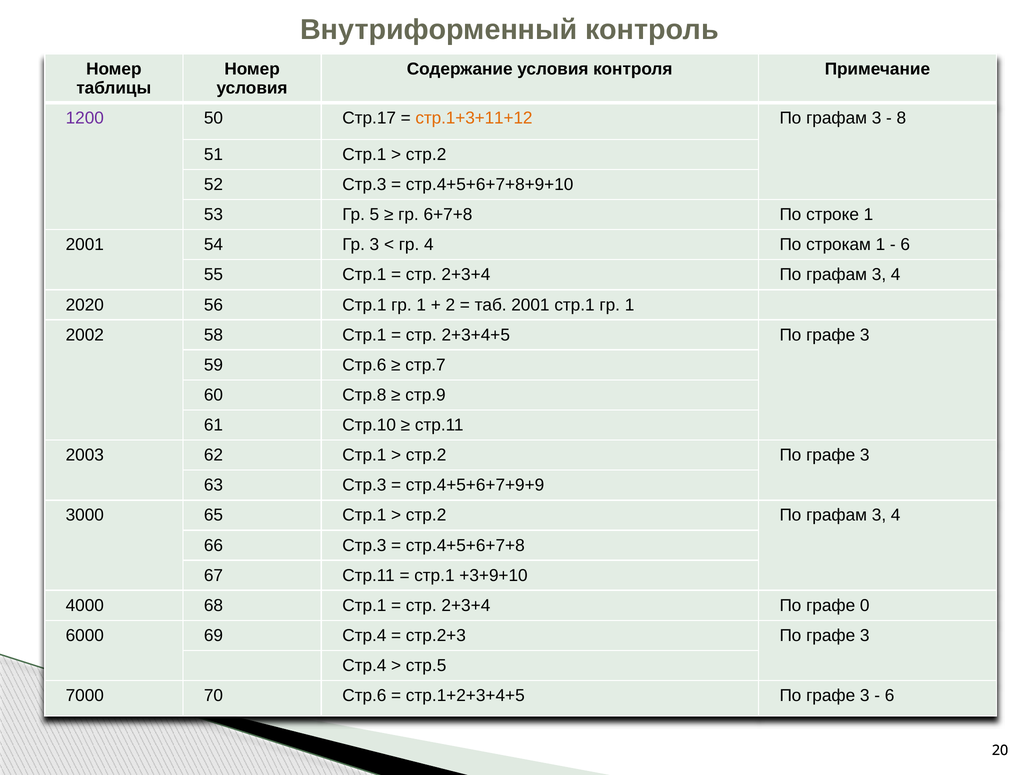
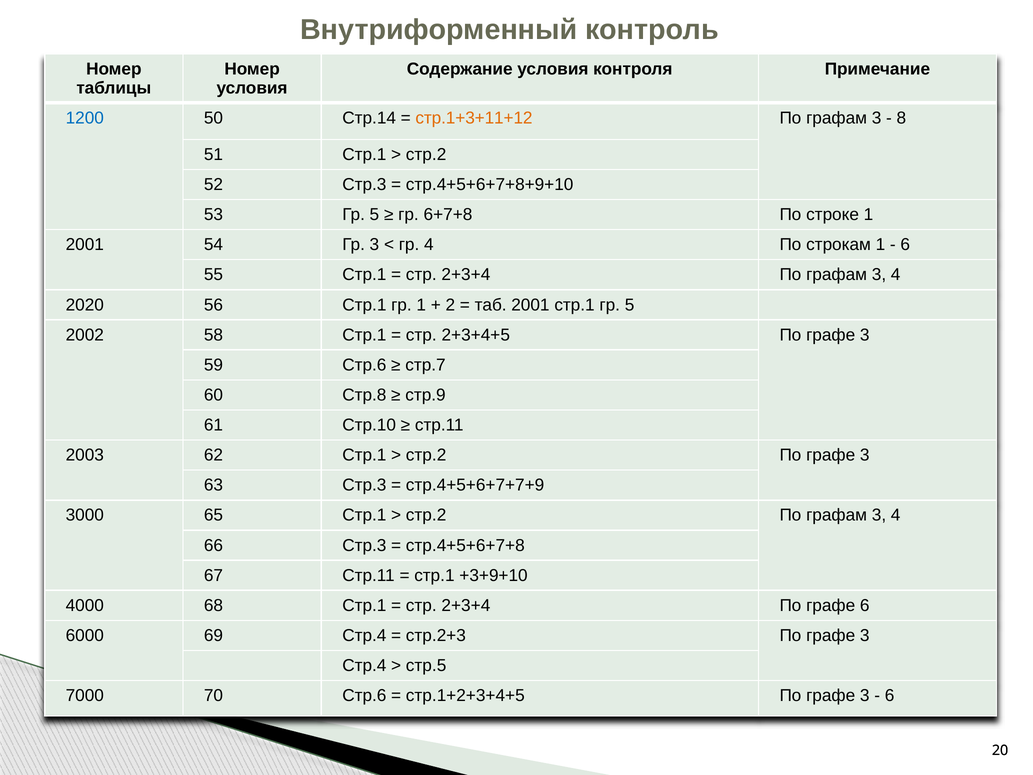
1200 colour: purple -> blue (85, 118)
Стр.17: Стр.17 -> Стр.14 (369, 118)
2001 стр.1 гр 1: 1 -> 5 (630, 305)
стр.4+5+6+7+9+9: стр.4+5+6+7+9+9 -> стр.4+5+6+7+7+9 (475, 485)
графе 0: 0 -> 6 (865, 605)
